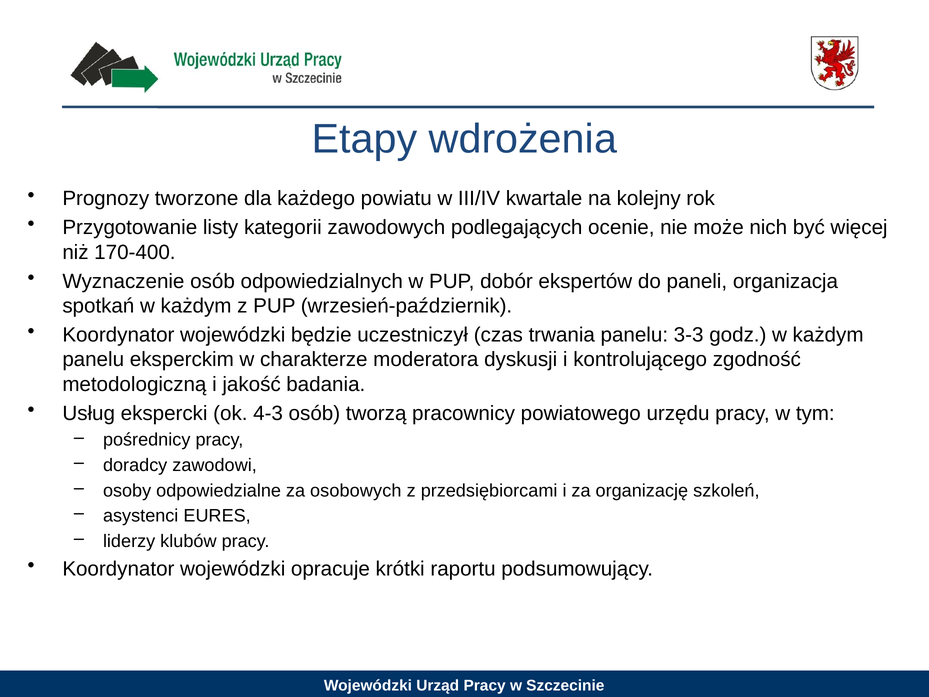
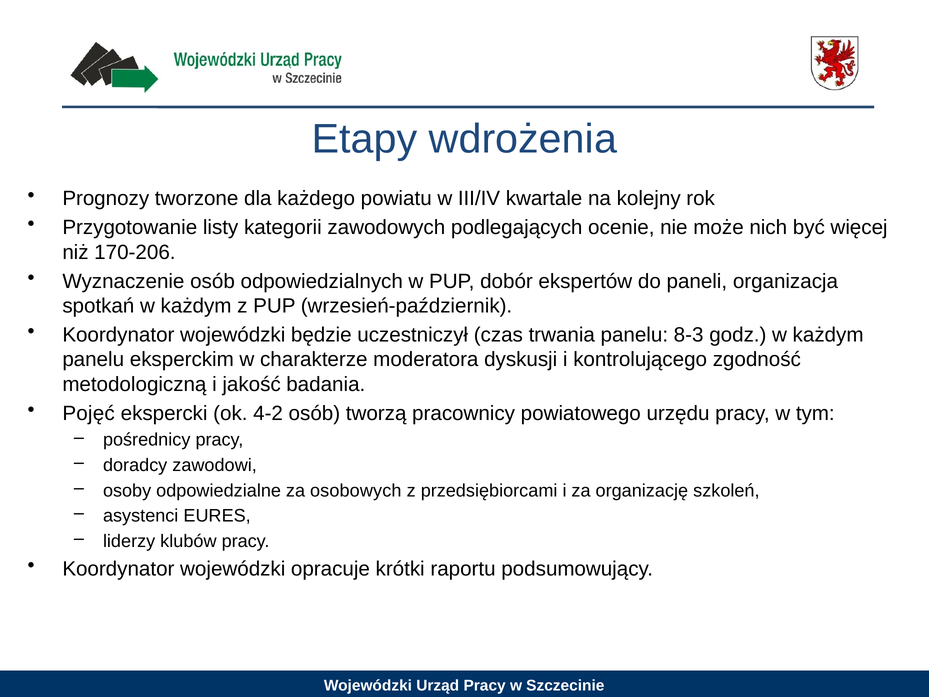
170-400: 170-400 -> 170-206 (135, 252)
3-3: 3-3 -> 8-3 (689, 335)
Usług: Usług -> Pojęć (89, 413)
4-3: 4-3 -> 4-2 (268, 413)
